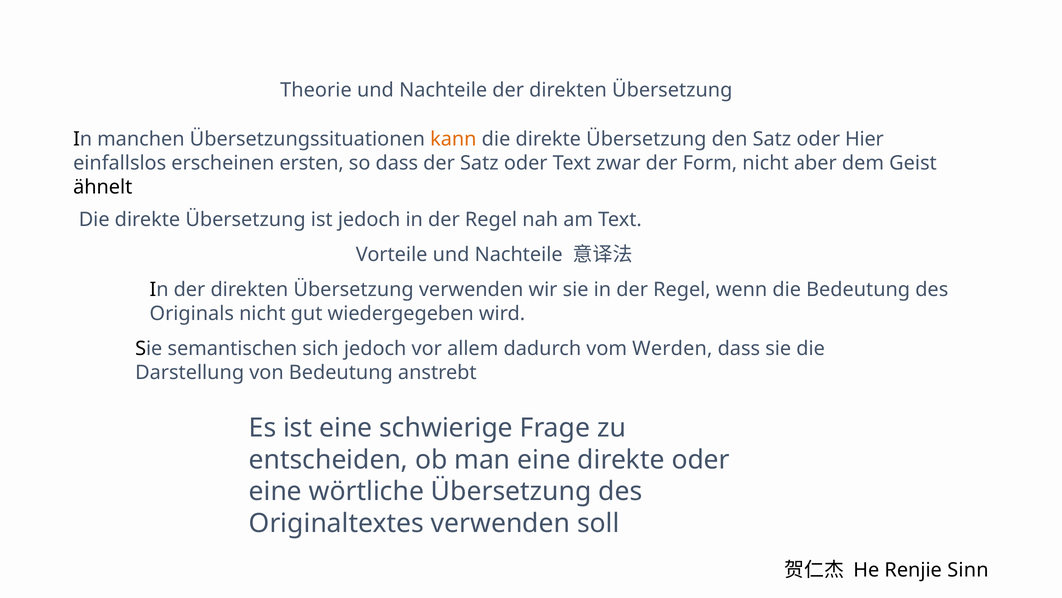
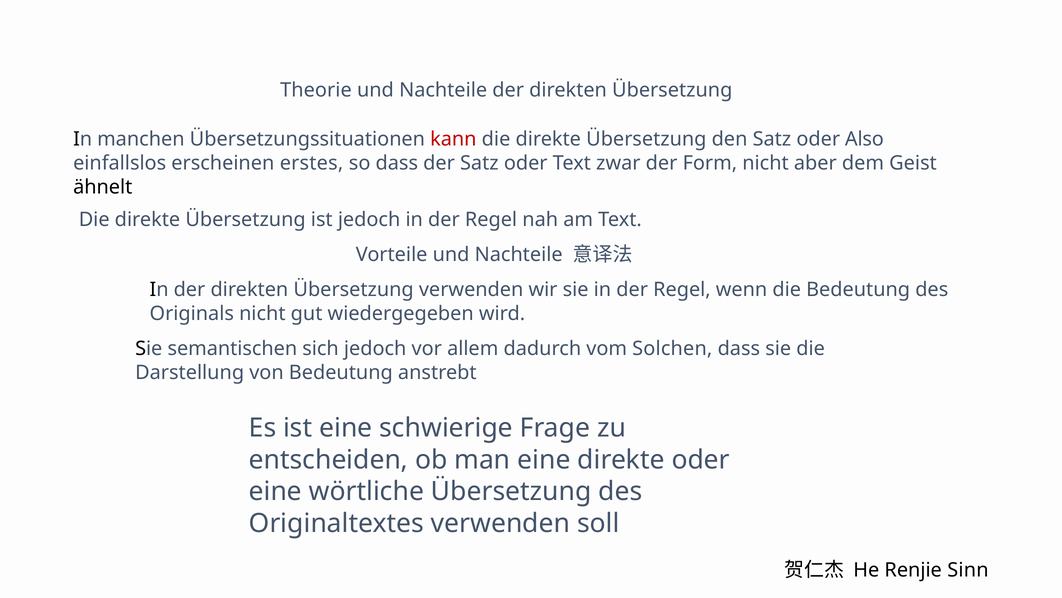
kann colour: orange -> red (453, 139)
Hier: Hier -> Also (864, 139)
ersten: ersten -> erstes (311, 163)
Werden: Werden -> Solchen (672, 348)
